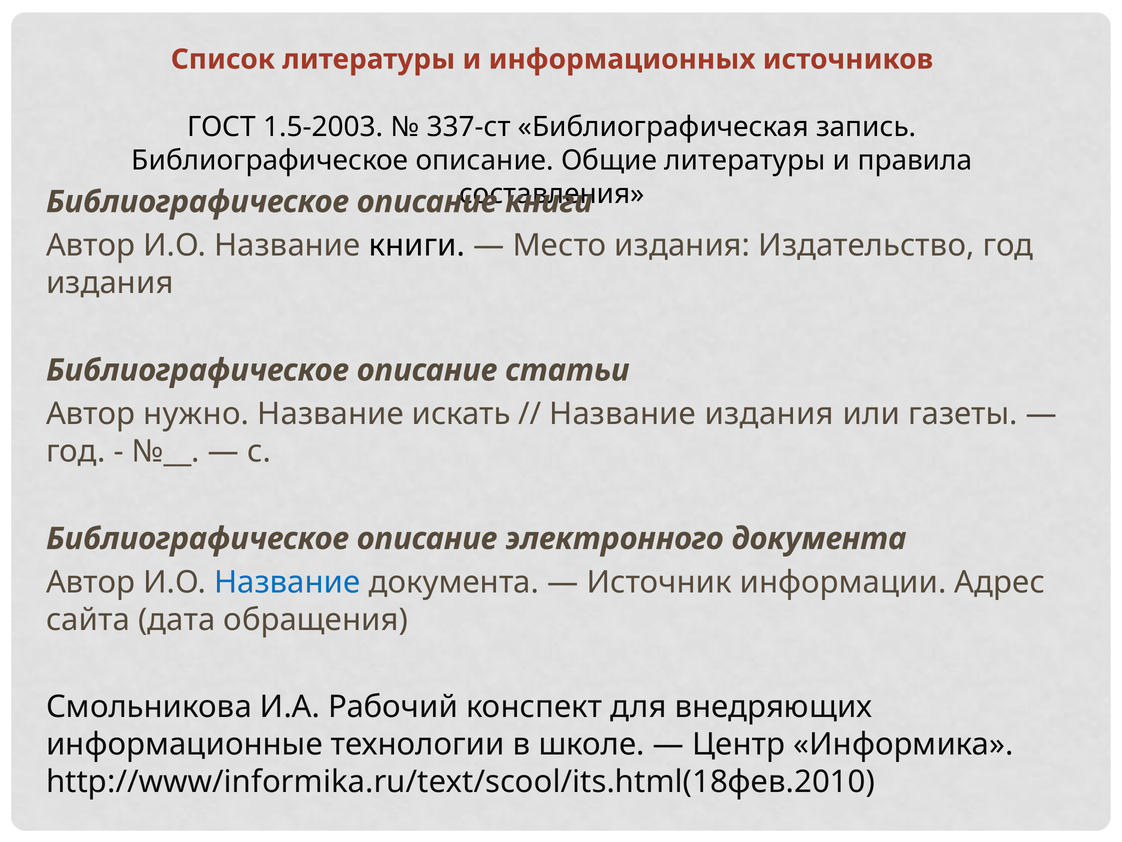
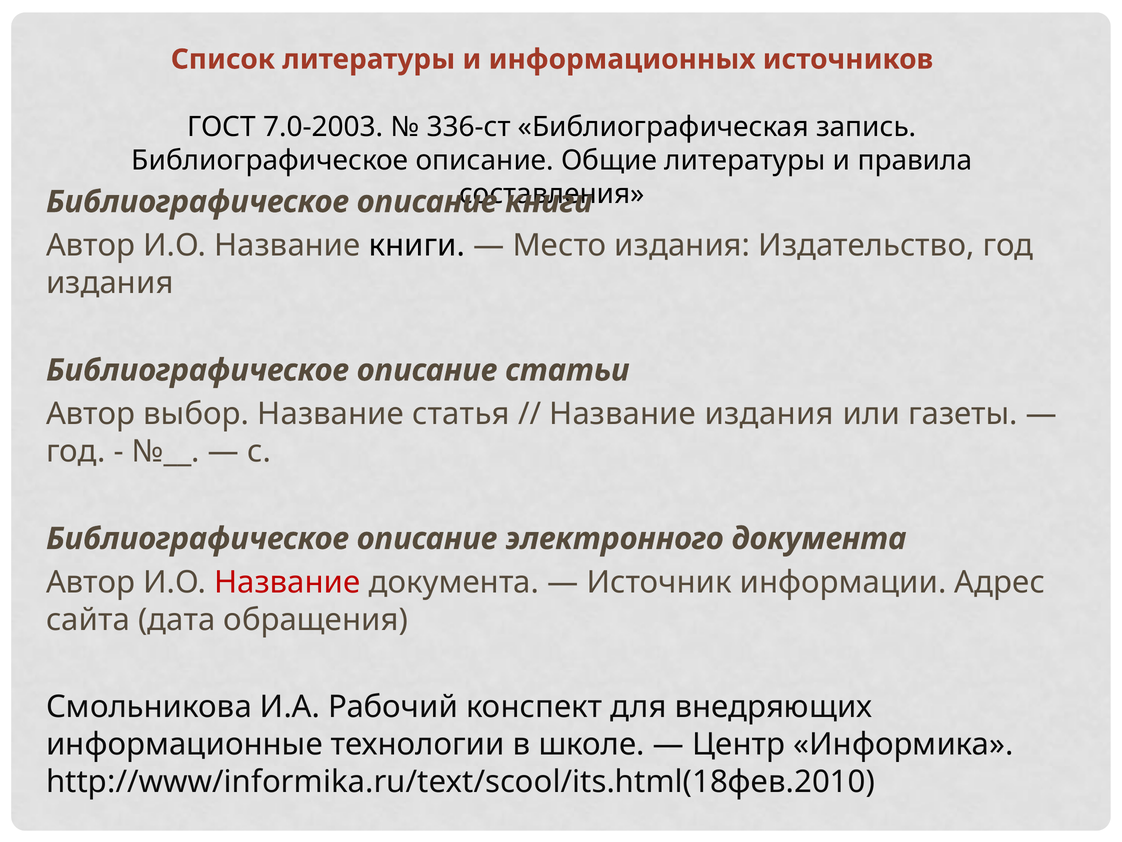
1.5-2003: 1.5-2003 -> 7.0-2003 (323, 127)
337-ст: 337-ст -> 336-ст (469, 127)
нужно: нужно -> выбор (196, 414)
искать: искать -> статья (461, 414)
Название colour: blue -> red (287, 582)
